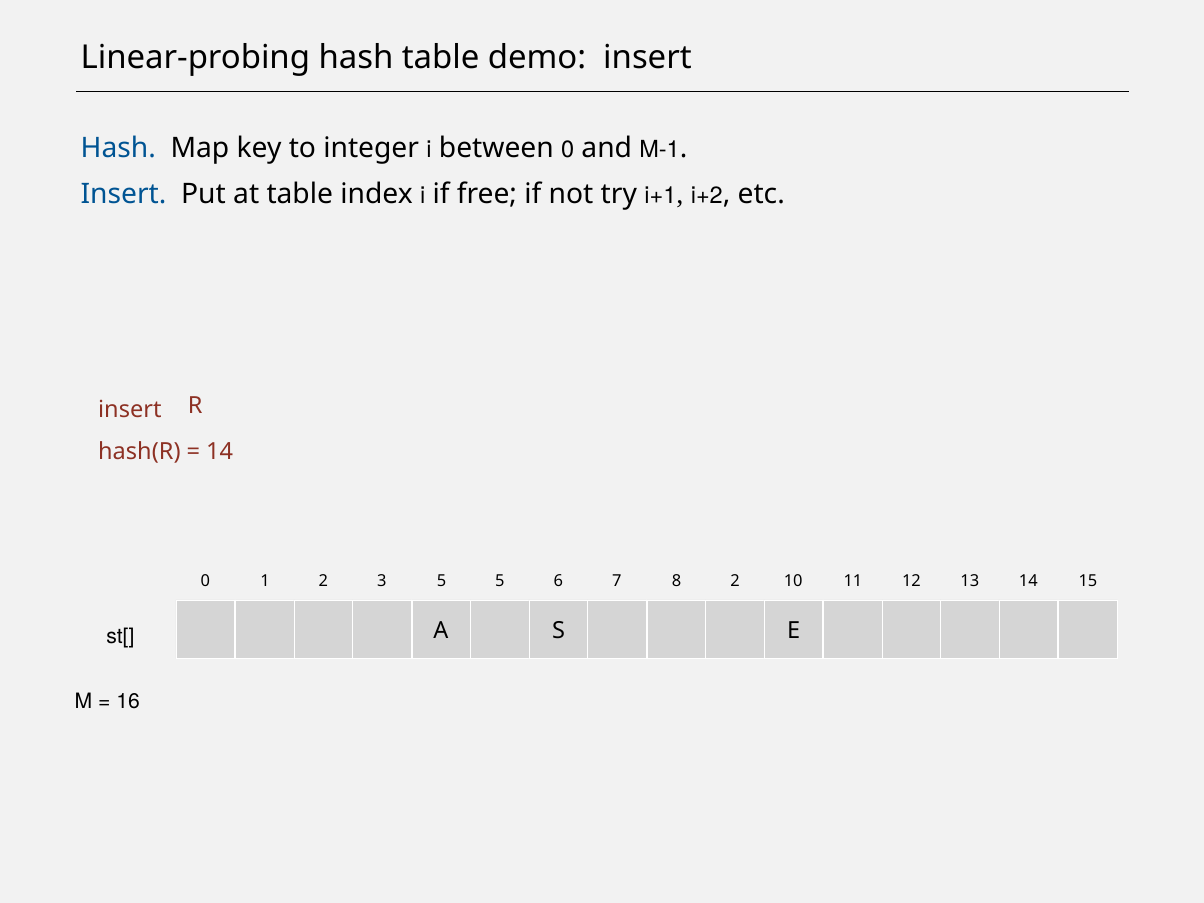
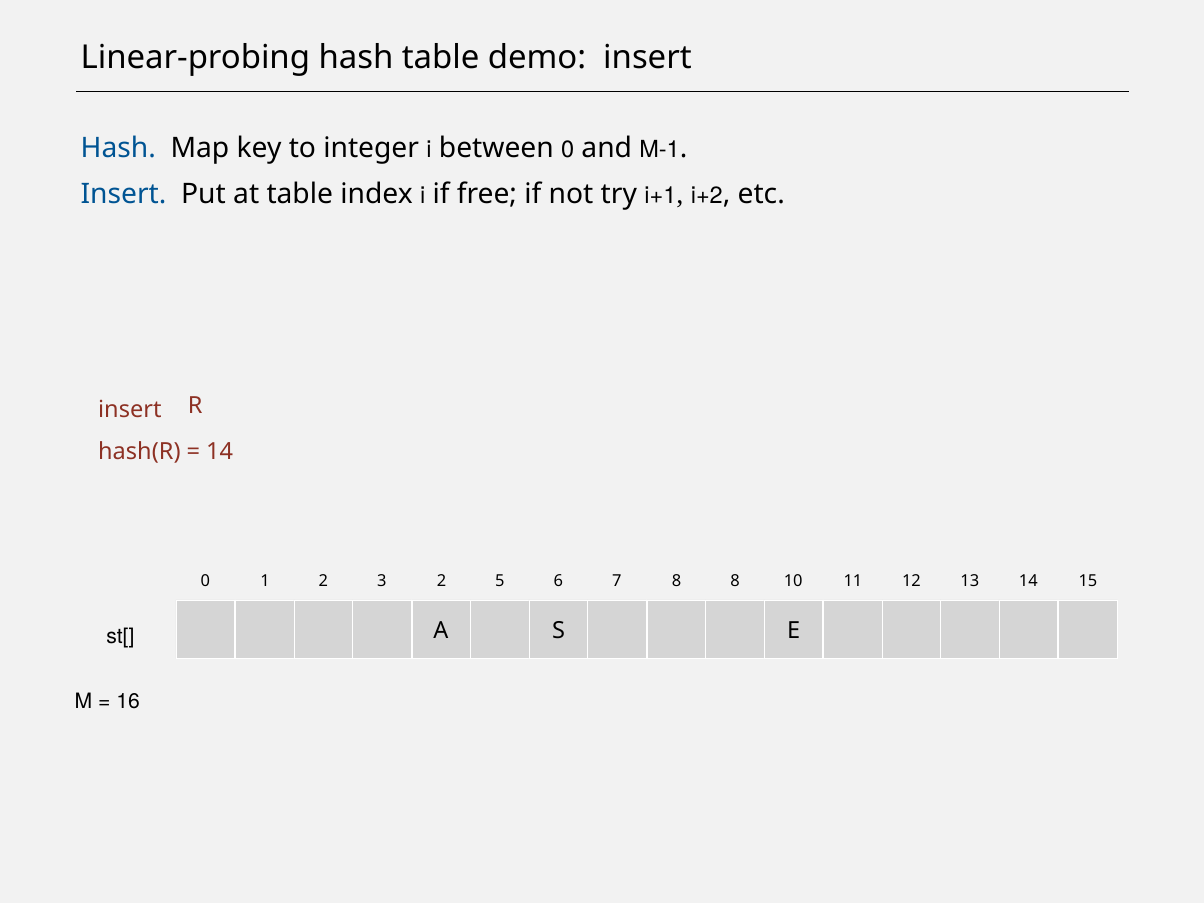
3 5: 5 -> 2 (441, 581)
8 2: 2 -> 8 (735, 581)
